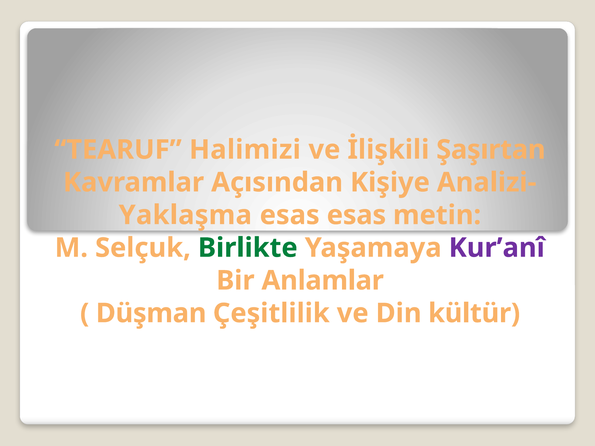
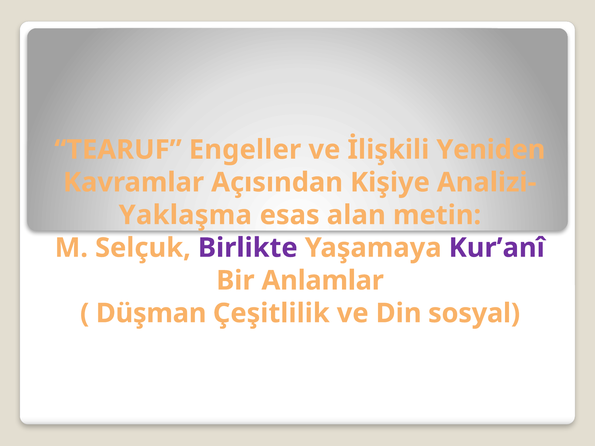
Halimizi: Halimizi -> Engeller (245, 150)
Şaşırtan: Şaşırtan -> Yeniden (491, 150)
esas esas: esas -> alan (356, 215)
Birlikte colour: green -> purple (248, 248)
kültür: kültür -> sosyal (474, 313)
